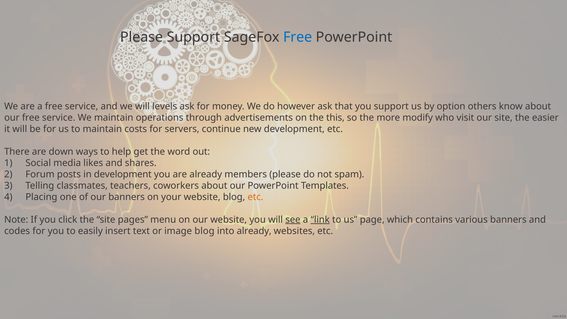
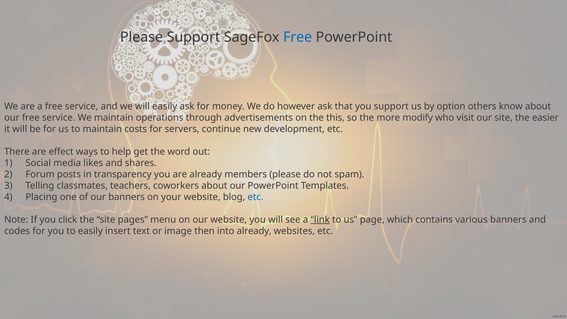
will levels: levels -> easily (165, 106)
down: down -> effect (61, 152)
in development: development -> transparency (123, 174)
etc colour: orange -> blue (255, 197)
see underline: present -> none (293, 220)
image blog: blog -> then (205, 231)
